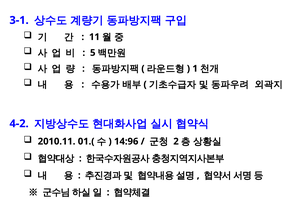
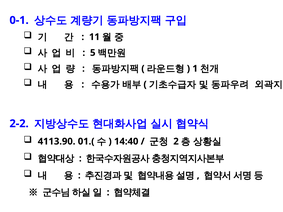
3-1: 3-1 -> 0-1 (19, 20)
4-2: 4-2 -> 2-2 (19, 124)
2010.11: 2010.11 -> 4113.90 (57, 142)
14:96: 14:96 -> 14:40 (126, 142)
